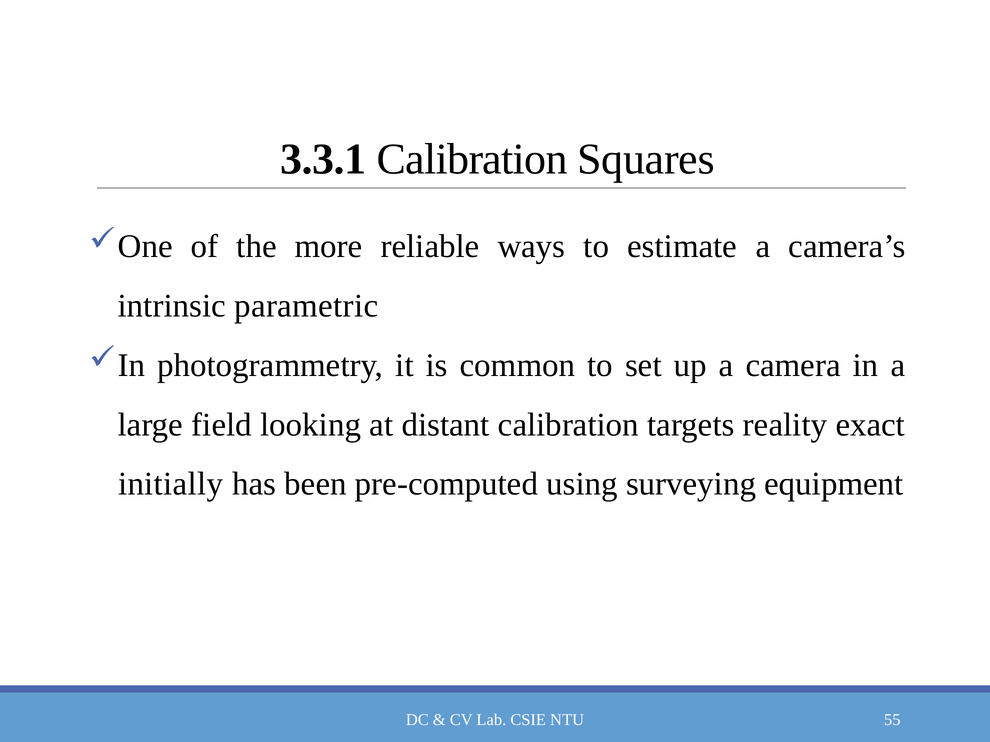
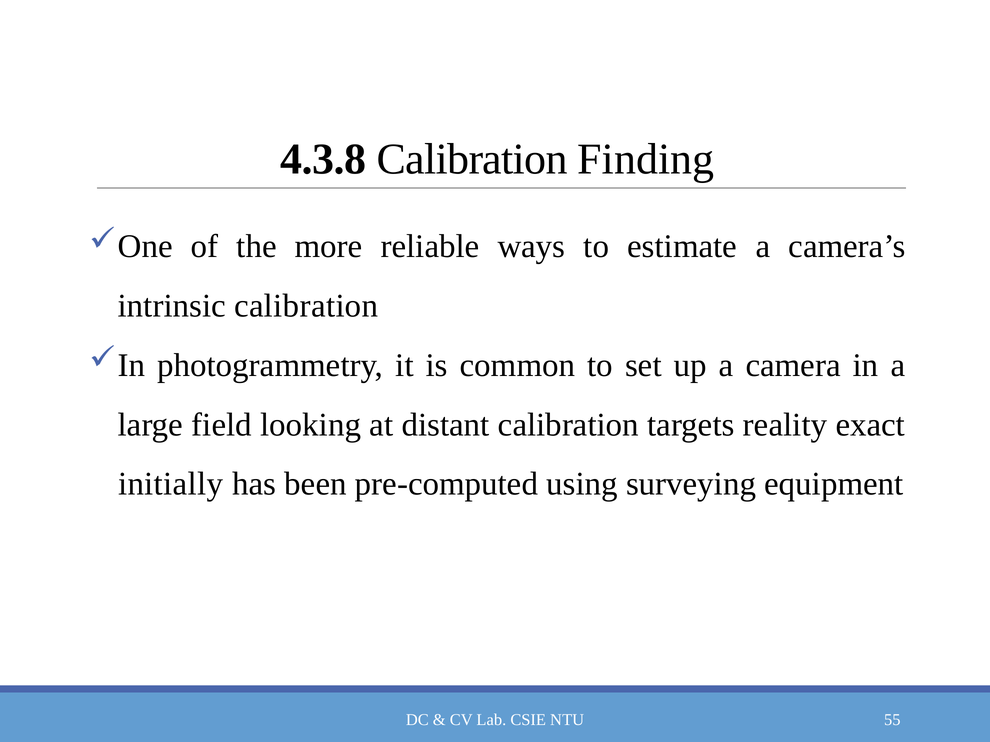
3.3.1: 3.3.1 -> 4.3.8 (323, 160)
Squares: Squares -> Finding (646, 160)
intrinsic parametric: parametric -> calibration (306, 306)
